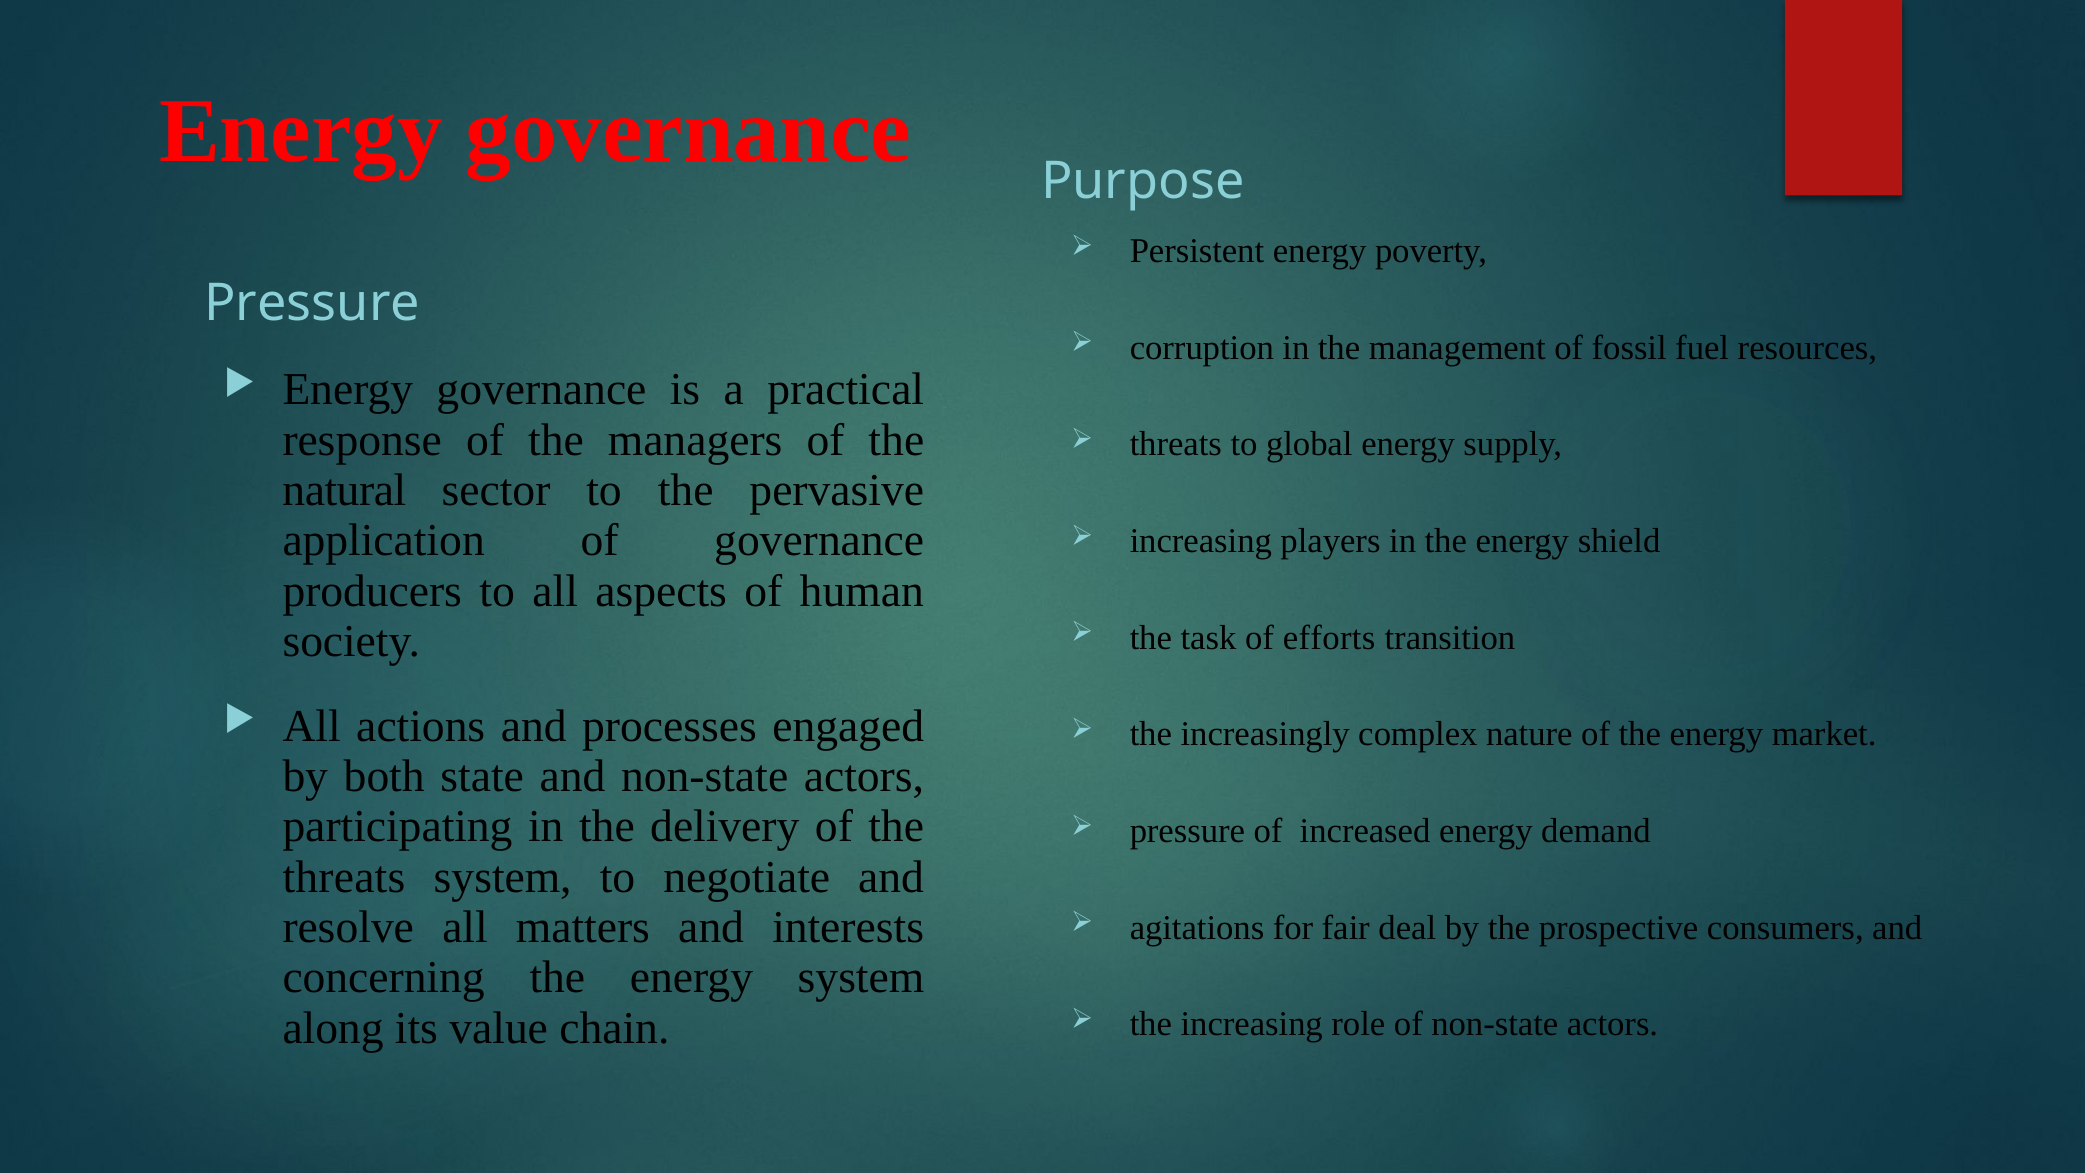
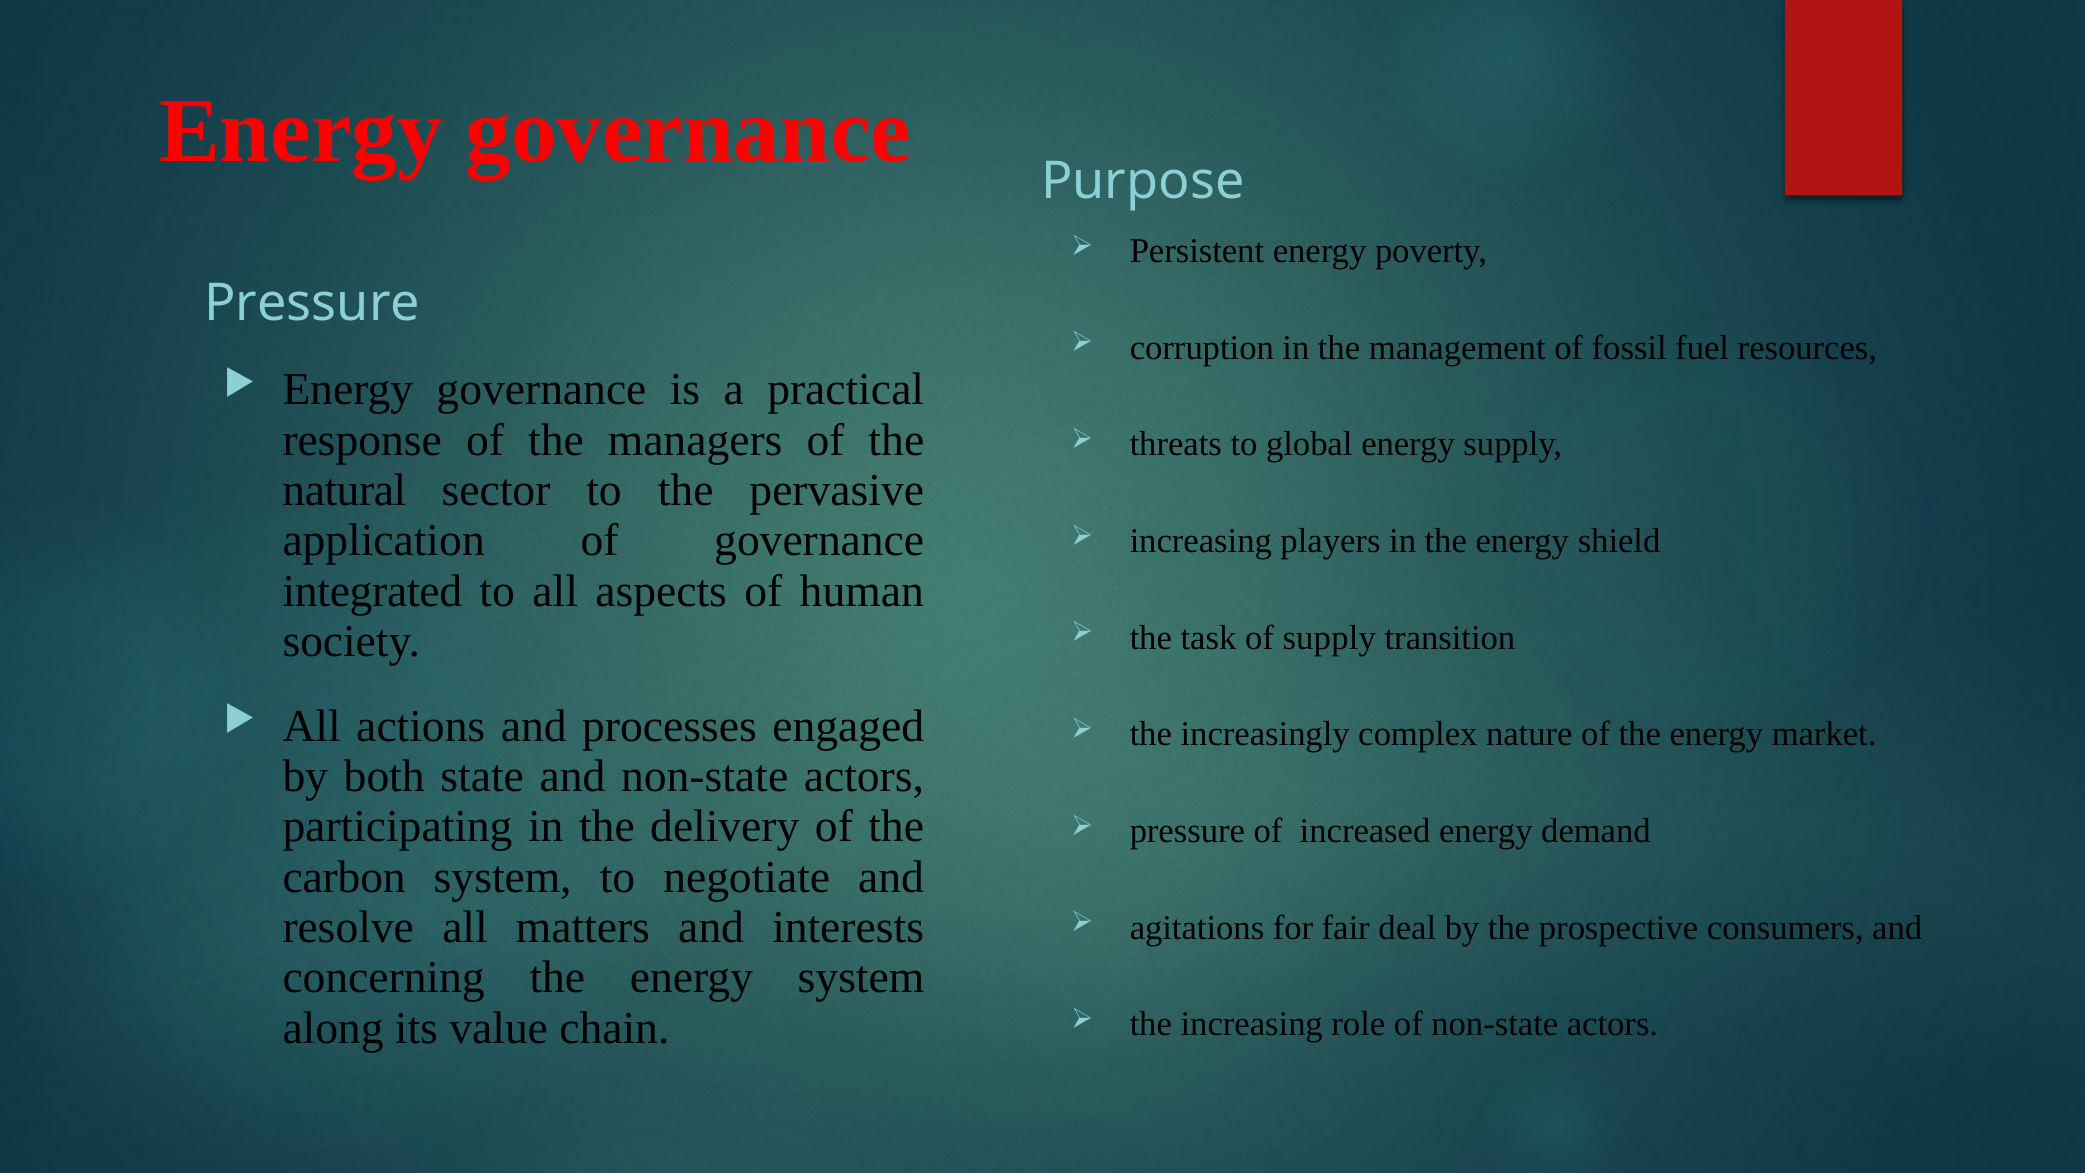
producers: producers -> integrated (372, 591)
of efforts: efforts -> supply (1329, 638)
threats: threats -> carbon (344, 877)
